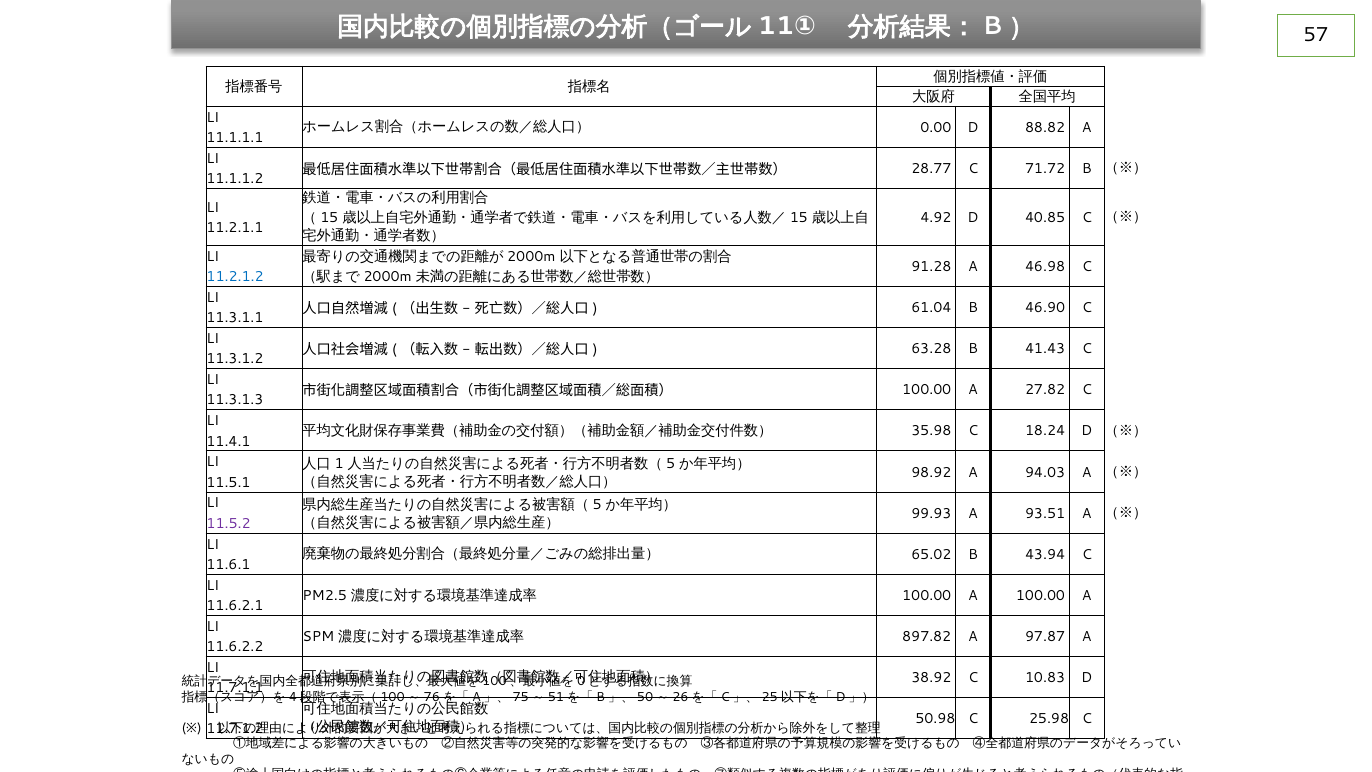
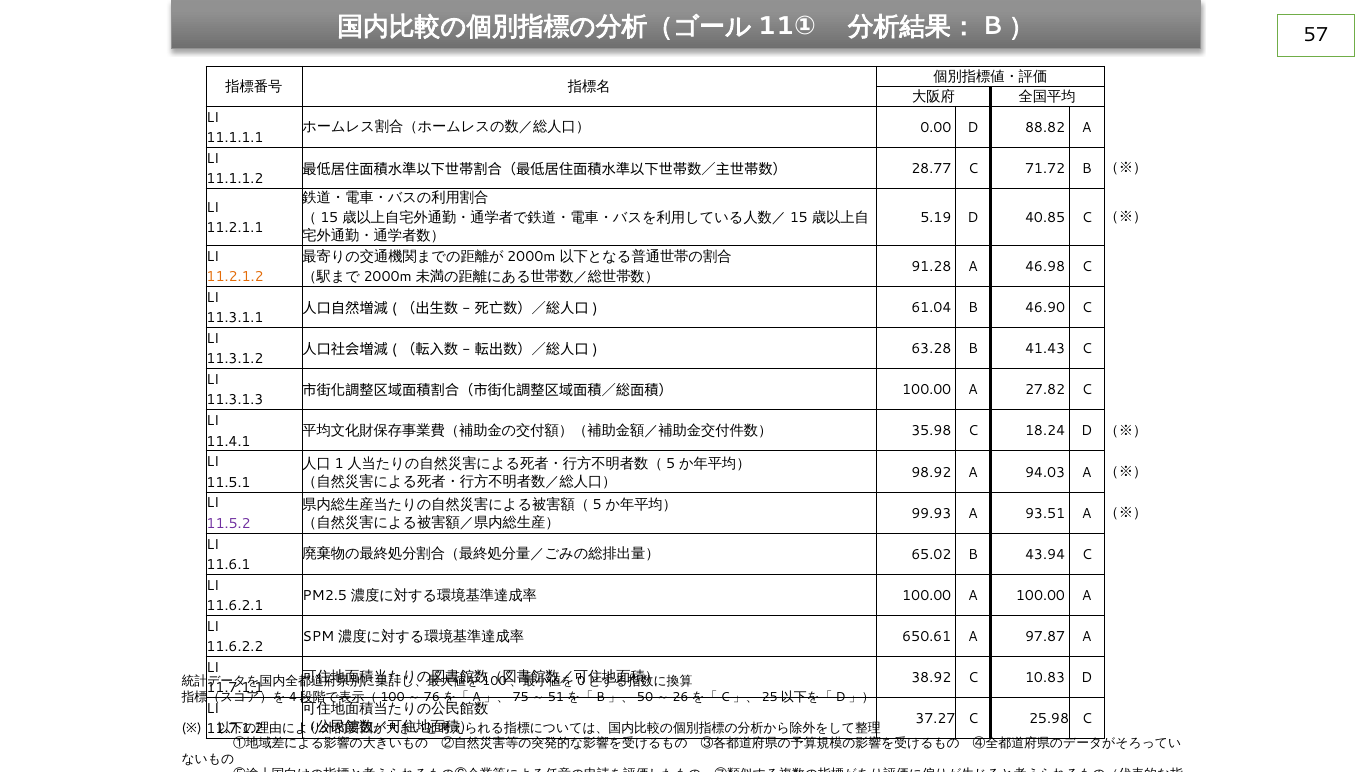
4.92: 4.92 -> 5.19 (936, 218)
11.2.1.2 colour: blue -> orange (235, 277)
897.82: 897.82 -> 650.61 (927, 636)
50.98: 50.98 -> 37.27 (935, 719)
